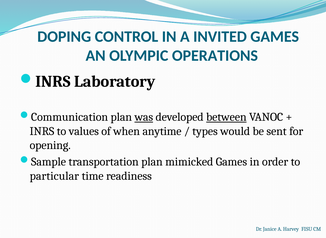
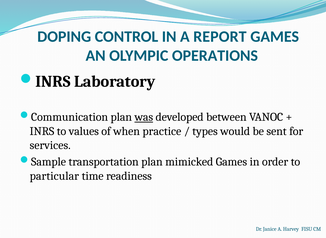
INVITED: INVITED -> REPORT (220, 37)
between underline: present -> none (226, 117)
anytime: anytime -> practice (162, 131)
opening: opening -> services (50, 145)
